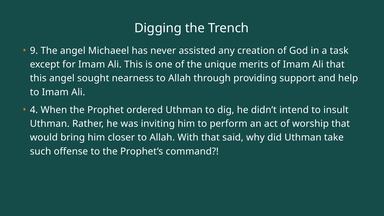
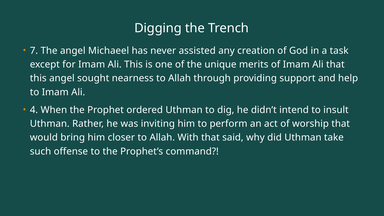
9: 9 -> 7 (34, 51)
